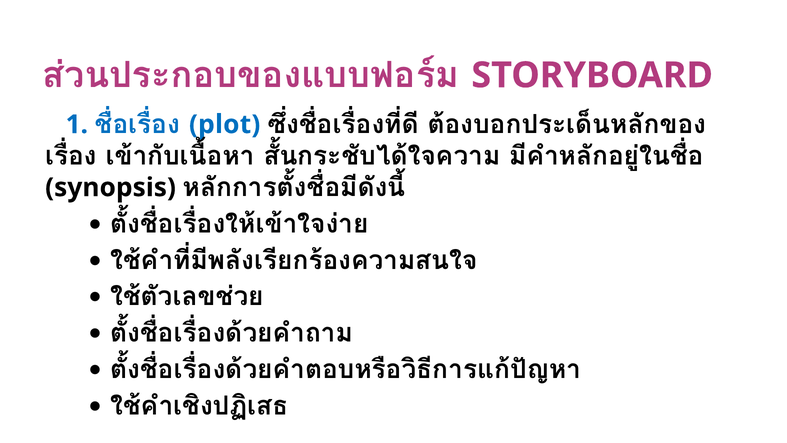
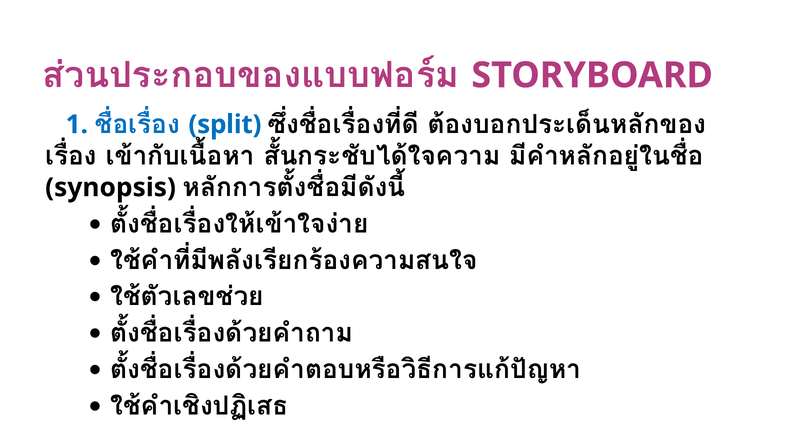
plot: plot -> split (225, 124)
